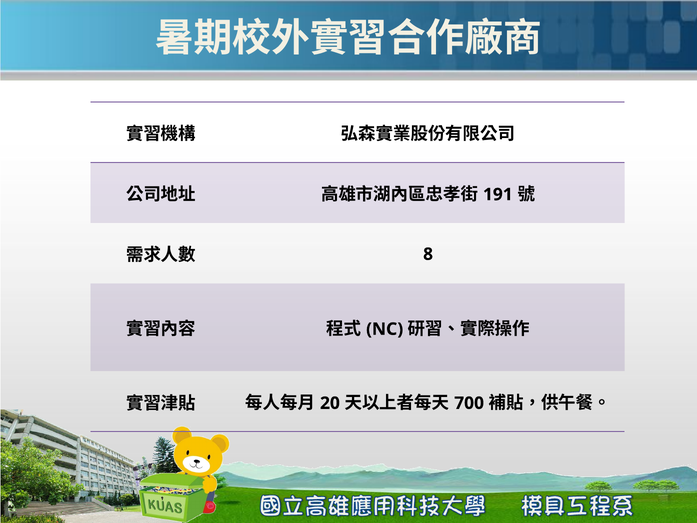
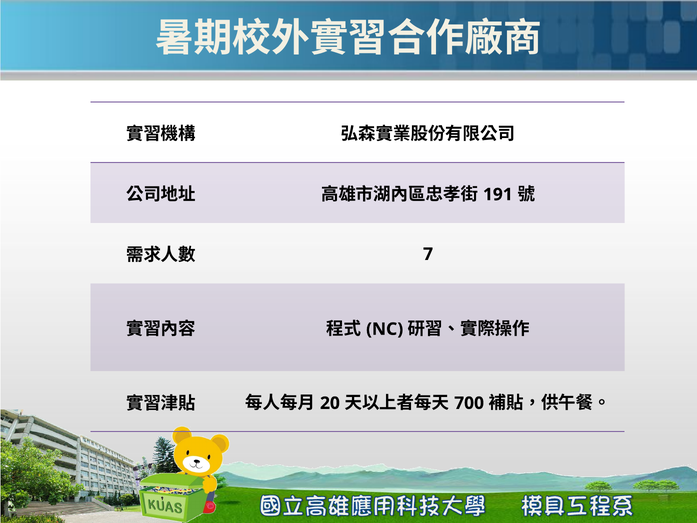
8: 8 -> 7 (428, 254)
